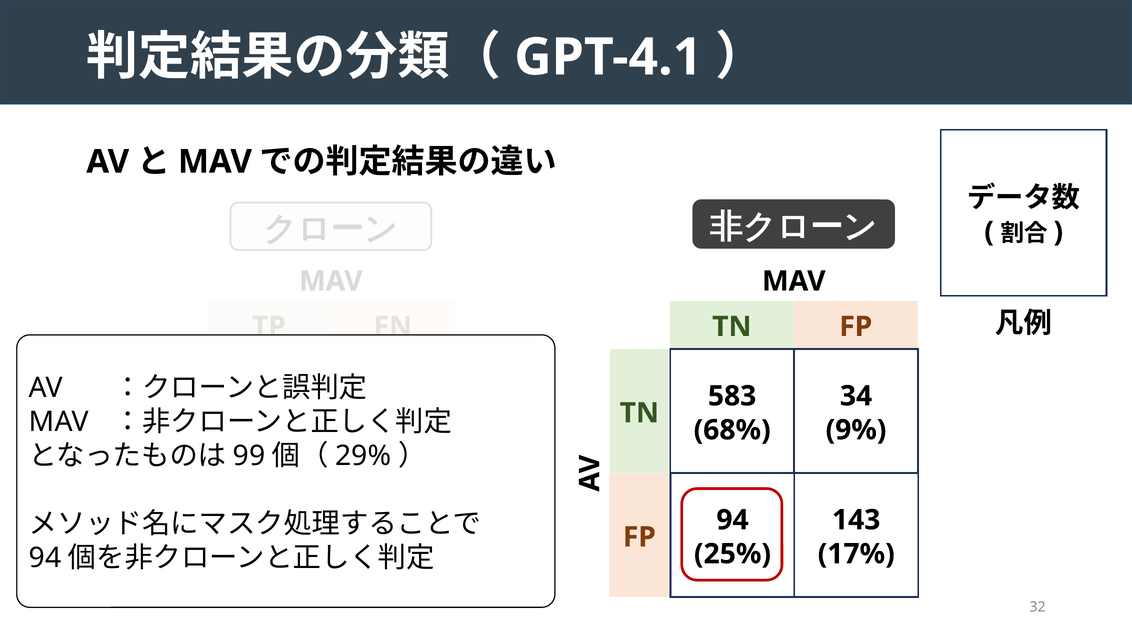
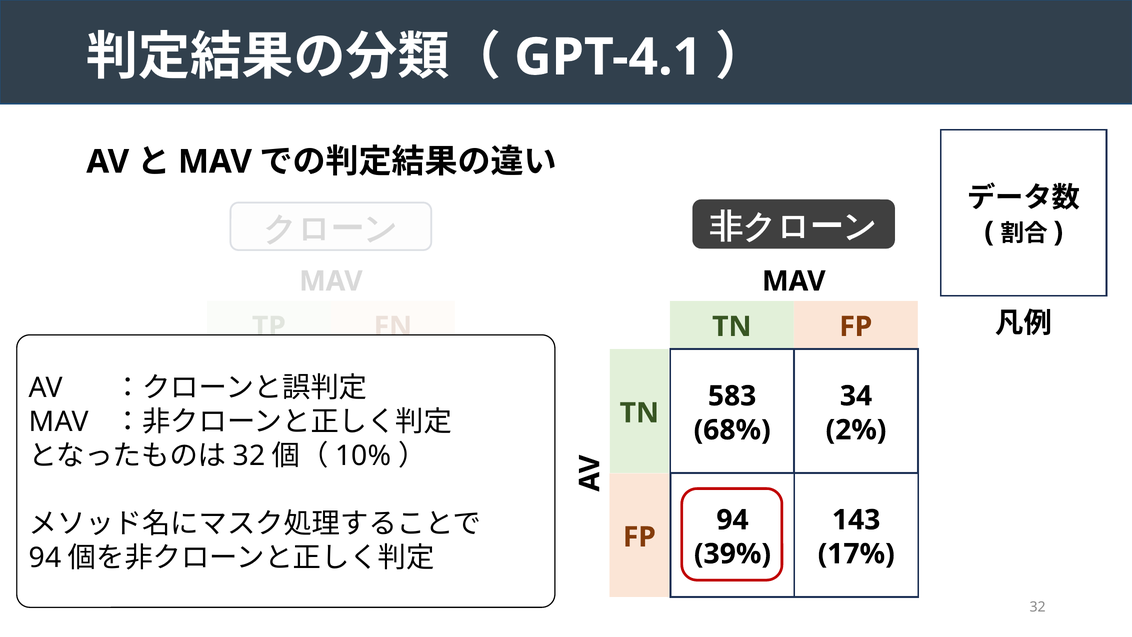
9%: 9% -> 2% (856, 430)
99: 99 -> 32 (249, 456)
29%: 29% -> 10% (363, 456)
25%: 25% -> 39% (732, 554)
